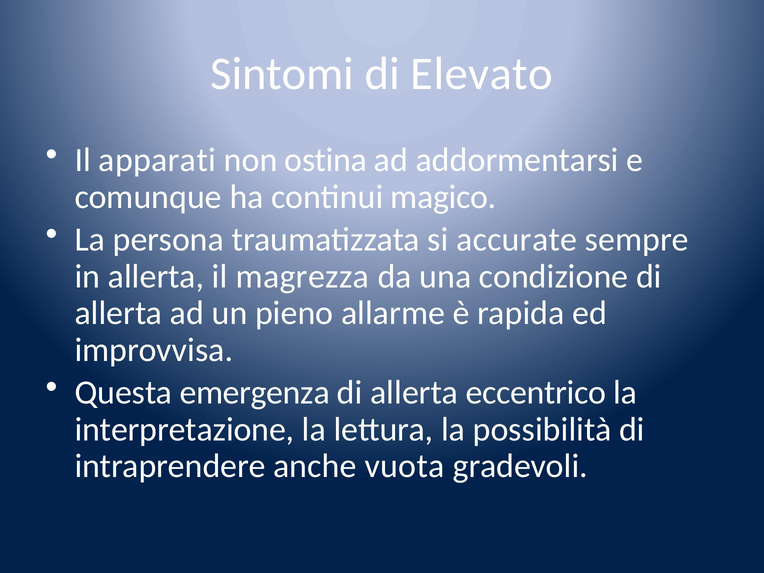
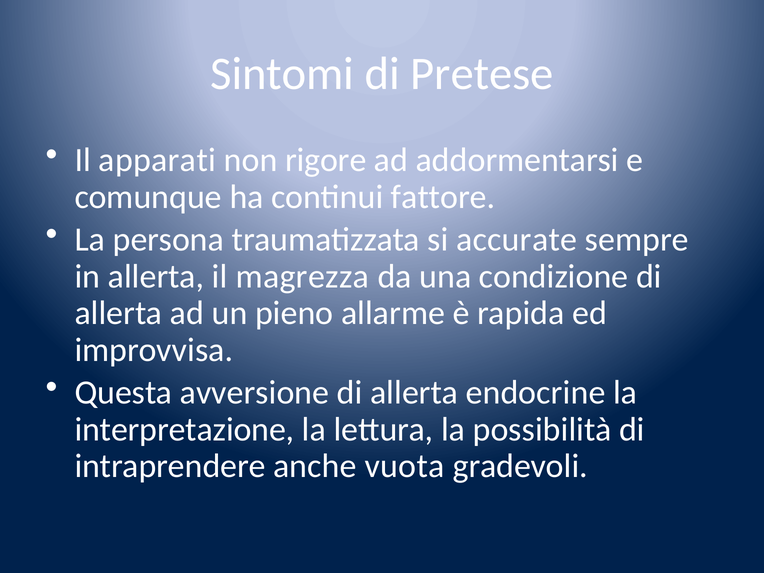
Elevato: Elevato -> Pretese (482, 74)
ostina: ostina -> rigore (326, 160)
magico: magico -> fattore (443, 197)
emergenza: emergenza -> avversione (254, 393)
eccentrico: eccentrico -> endocrine (536, 393)
